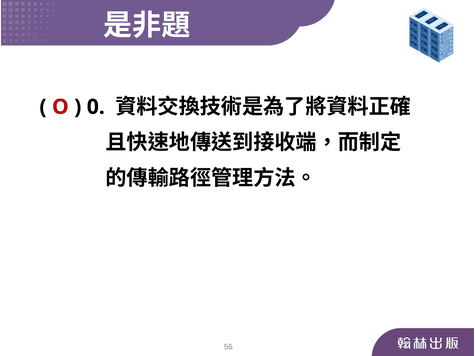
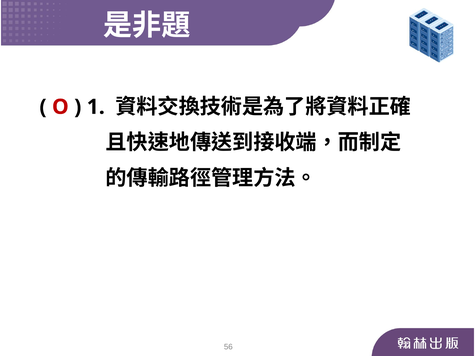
0: 0 -> 1 (96, 107)
